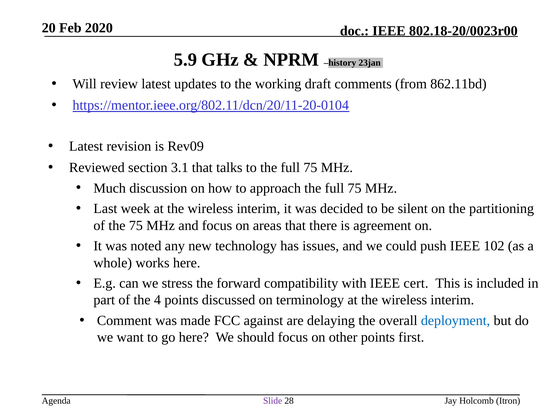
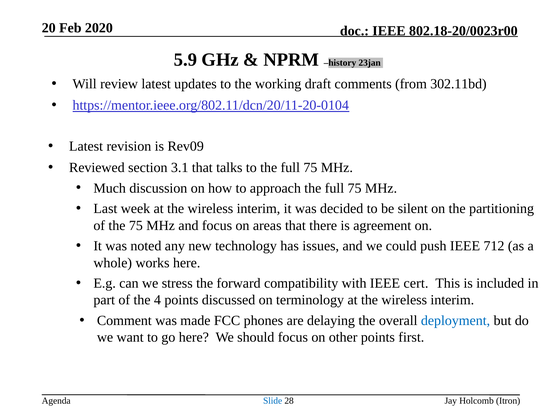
862.11bd: 862.11bd -> 302.11bd (458, 84)
102: 102 -> 712 (494, 246)
against: against -> phones (263, 320)
Slide colour: purple -> blue (273, 401)
